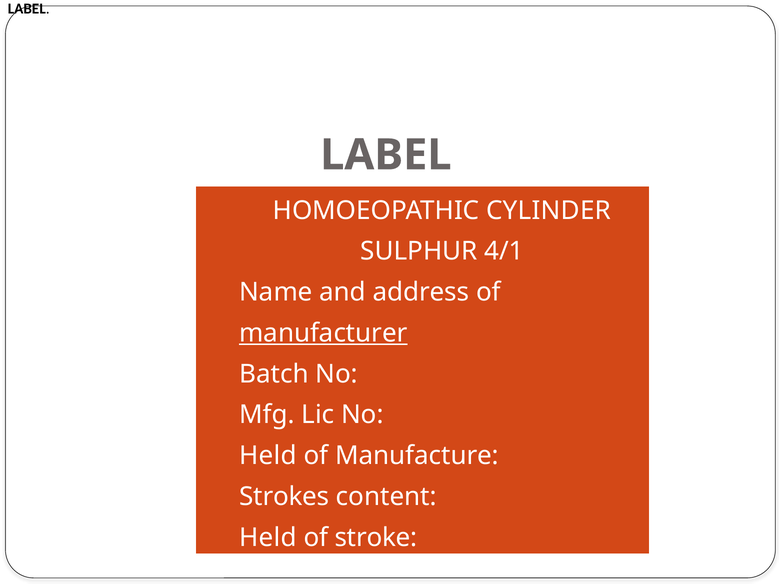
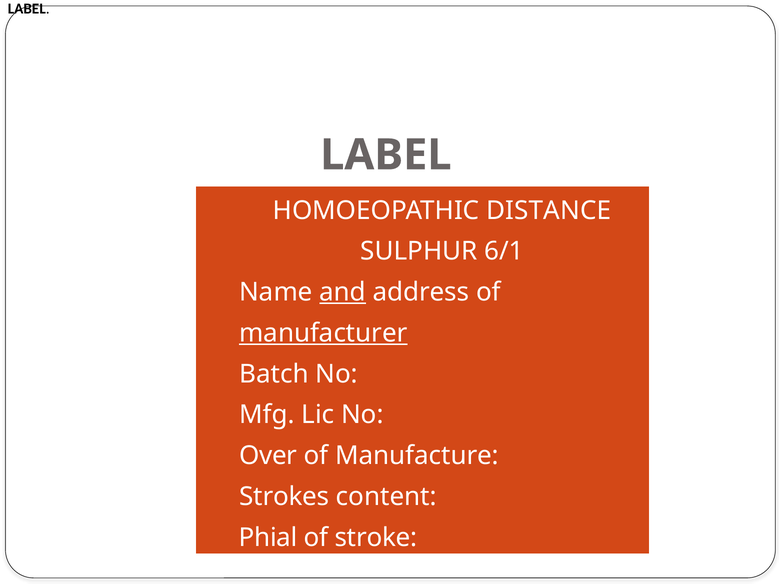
CYLINDER: CYLINDER -> DISTANCE (549, 210)
4/1: 4/1 -> 6/1 (504, 251)
and underline: none -> present (343, 292)
Held: Held -> Over (268, 456)
Held: Held -> Phial (268, 537)
